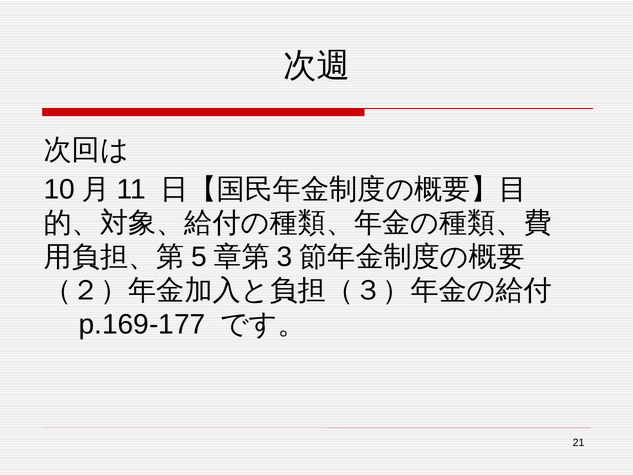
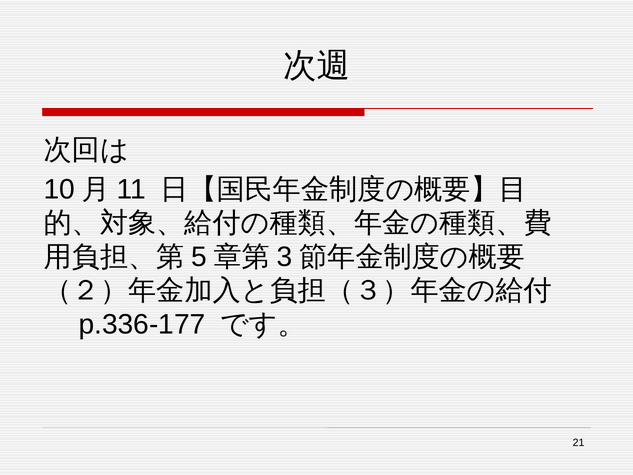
p.169-177: p.169-177 -> p.336-177 (142, 324)
